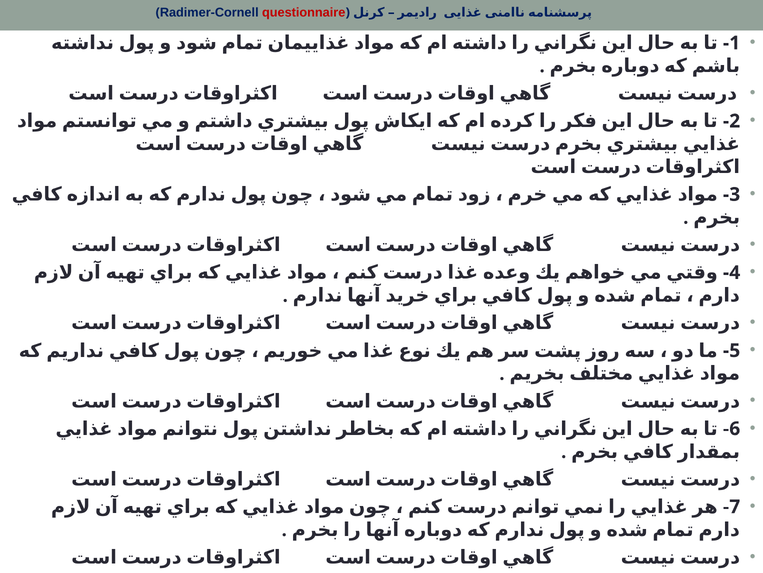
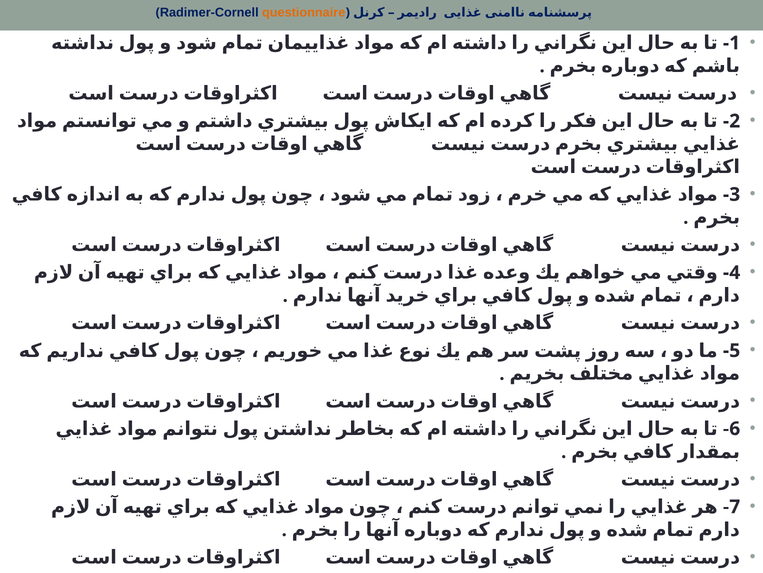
questionnaire colour: red -> orange (304, 12)
